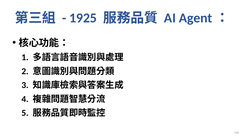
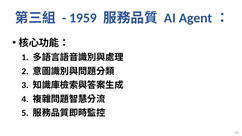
1925: 1925 -> 1959 (83, 18)
